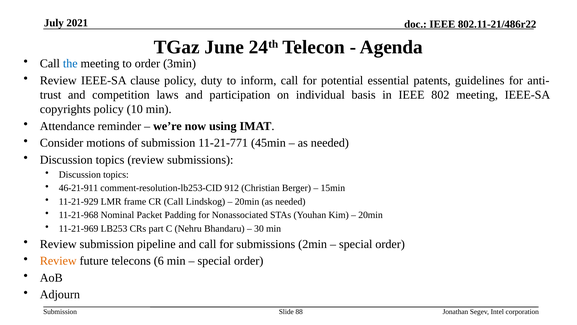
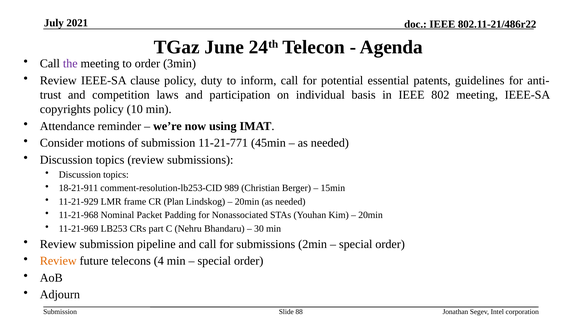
the colour: blue -> purple (70, 63)
46-21-911: 46-21-911 -> 18-21-911 (78, 188)
912: 912 -> 989 (232, 188)
CR Call: Call -> Plan (174, 201)
6: 6 -> 4 (159, 261)
